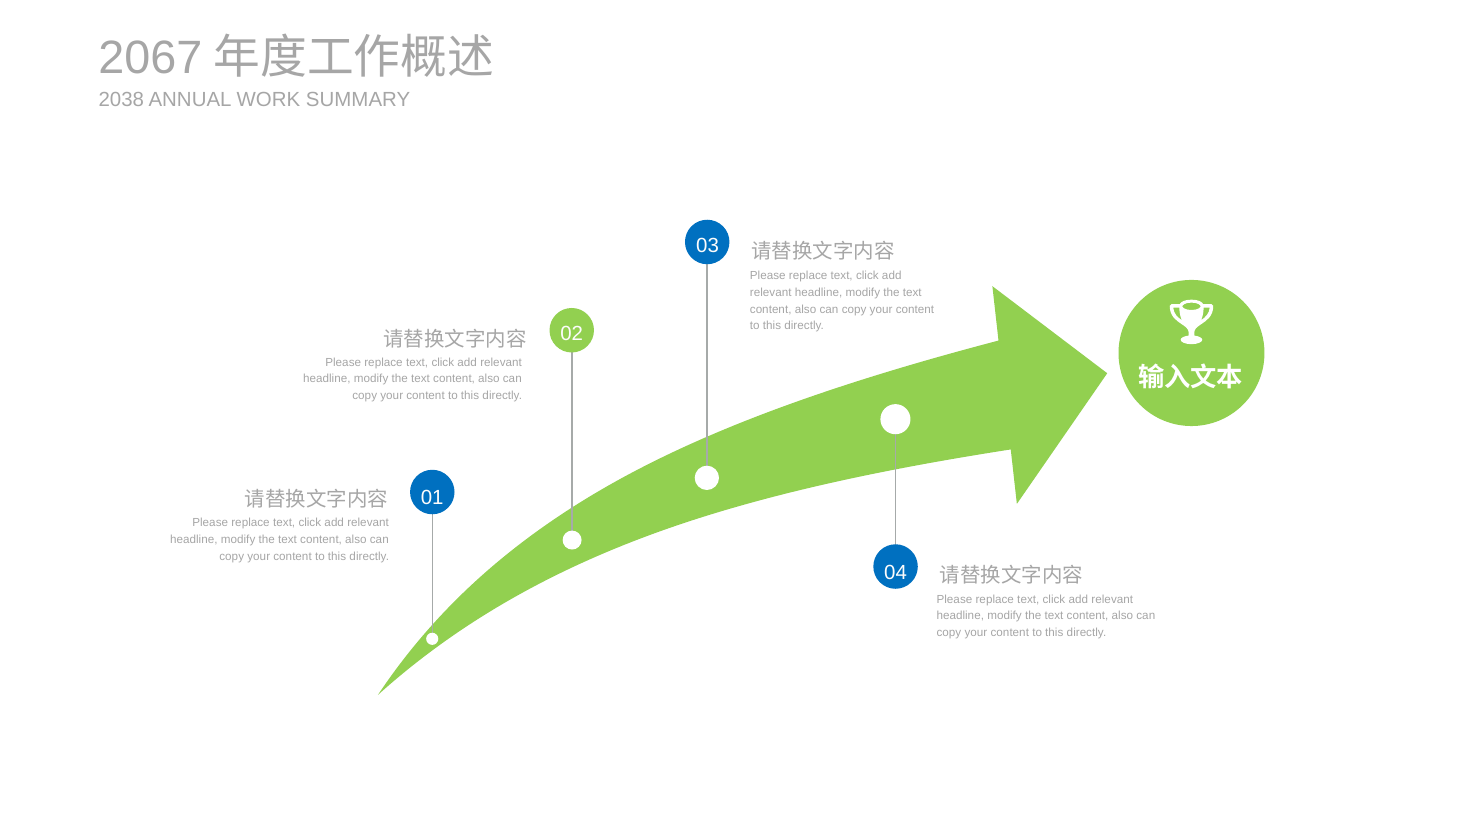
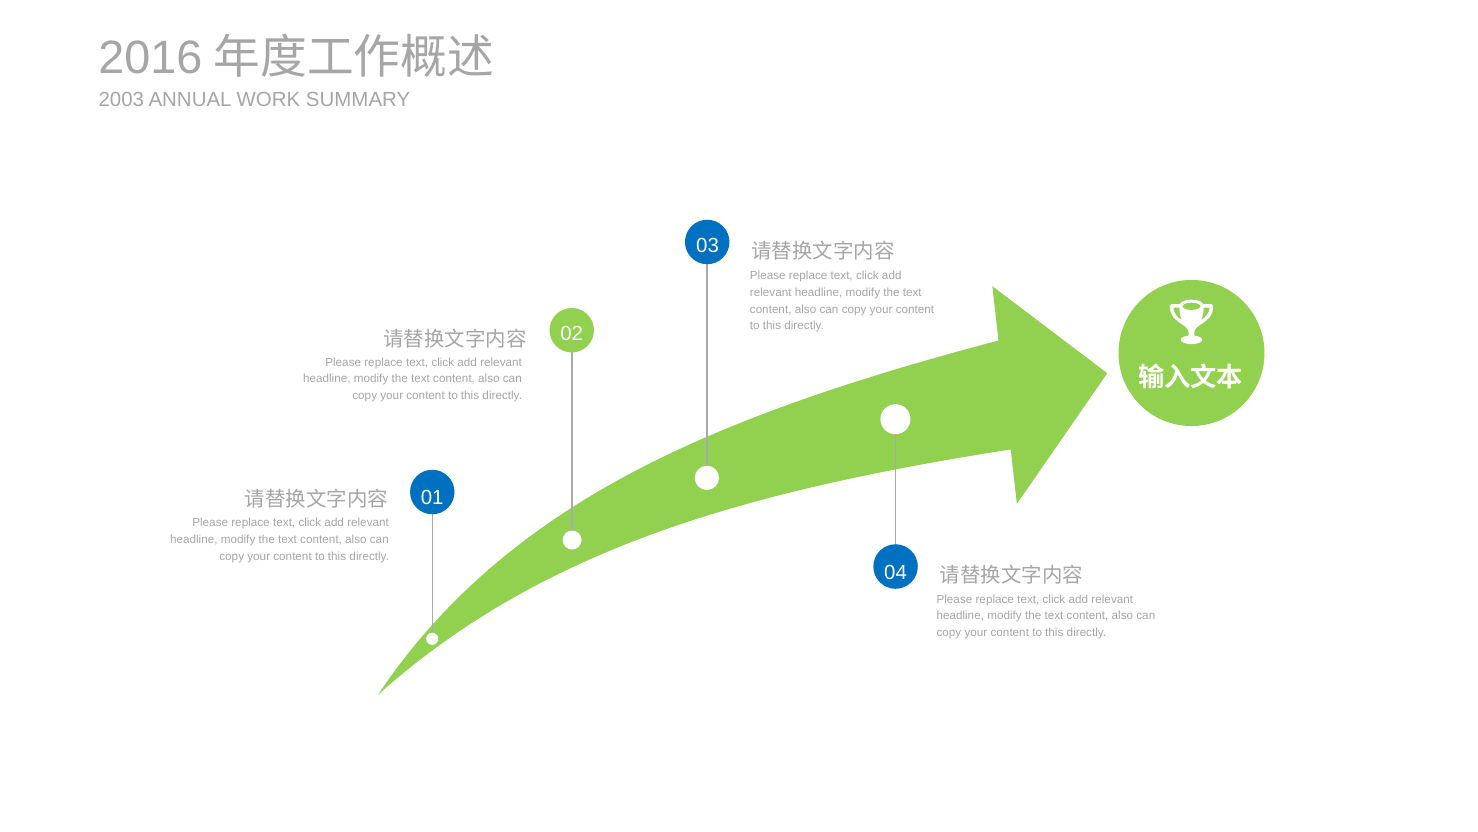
2067: 2067 -> 2016 (150, 58)
2038: 2038 -> 2003 (121, 99)
